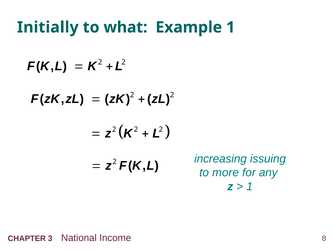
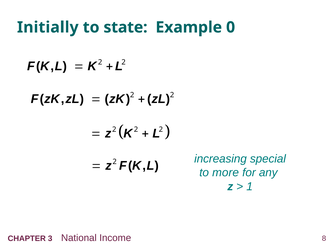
what: what -> state (126, 27)
Example 1: 1 -> 0 (231, 27)
issuing: issuing -> special (268, 159)
